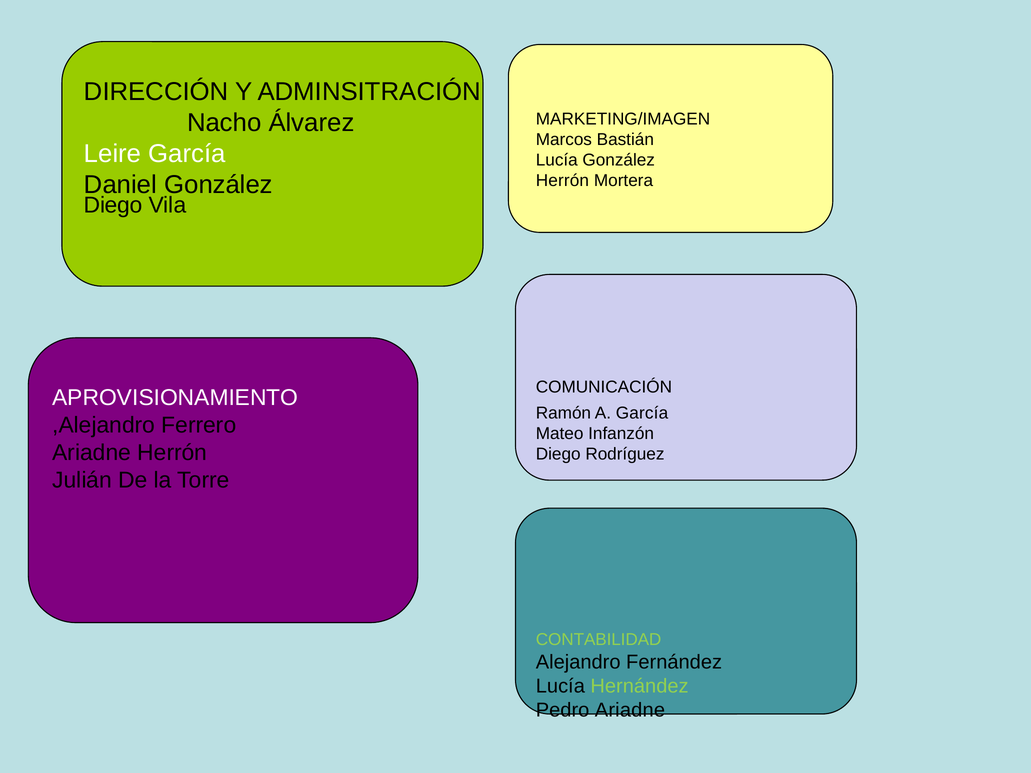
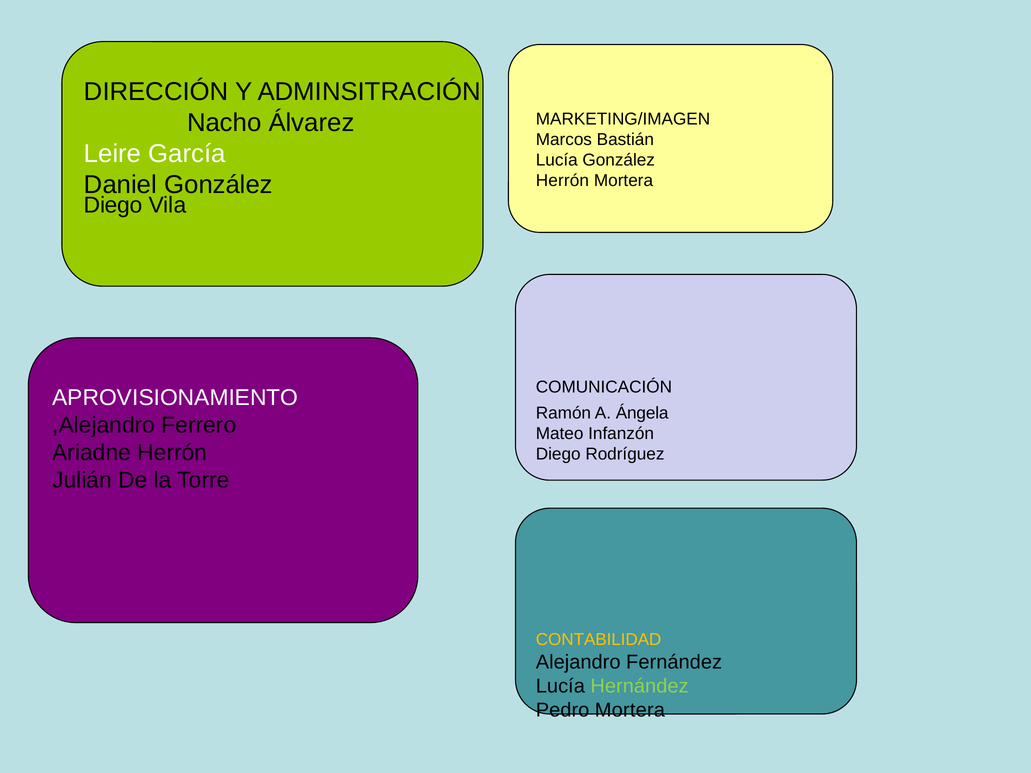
A García: García -> Ángela (642, 413)
CONTABILIDAD colour: light green -> yellow (599, 640)
Pedro Ariadne: Ariadne -> Mortera (630, 711)
